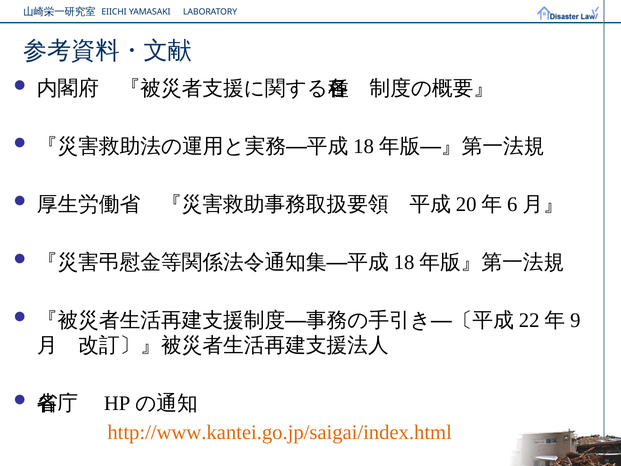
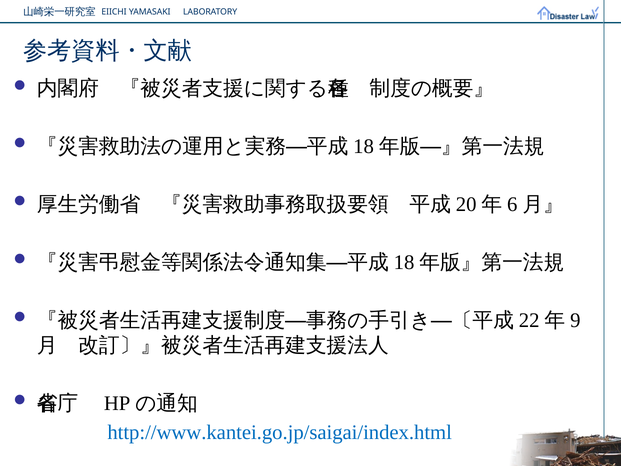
http://www.kantei.go.jp/saigai/index.html colour: orange -> blue (280, 432)
